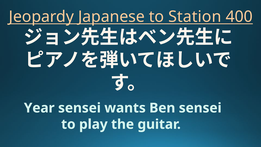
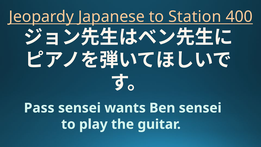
Year: Year -> Pass (39, 108)
